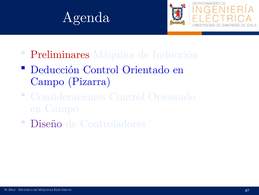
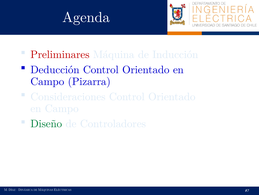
Diseño colour: purple -> green (46, 123)
